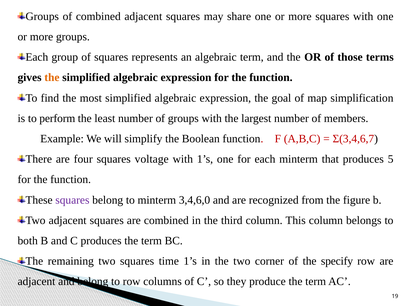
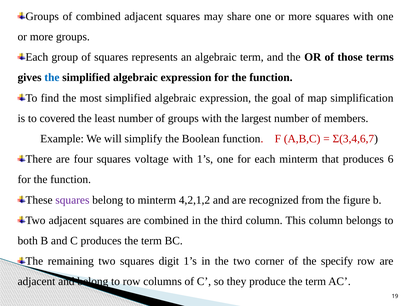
the colour: orange -> blue (52, 78)
perform: perform -> covered (57, 118)
5: 5 -> 6 (391, 159)
3,4,6,0: 3,4,6,0 -> 4,2,1,2 (195, 200)
time: time -> digit (169, 261)
